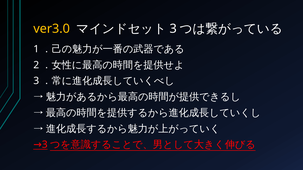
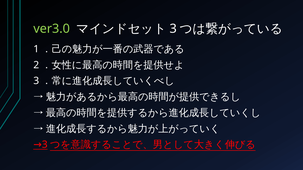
ver3.0 colour: yellow -> light green (52, 29)
